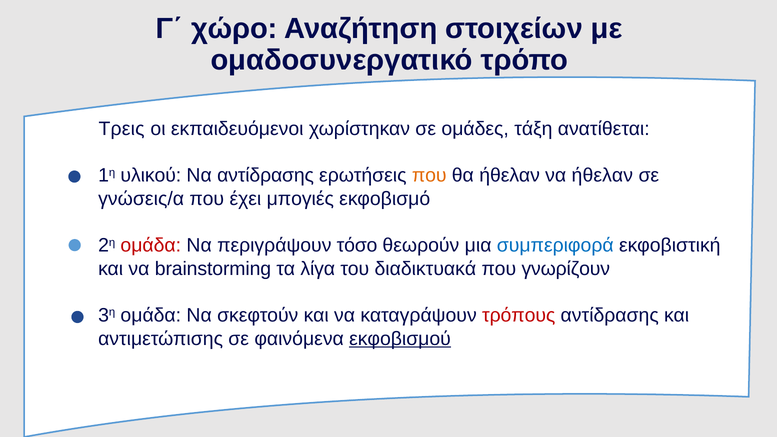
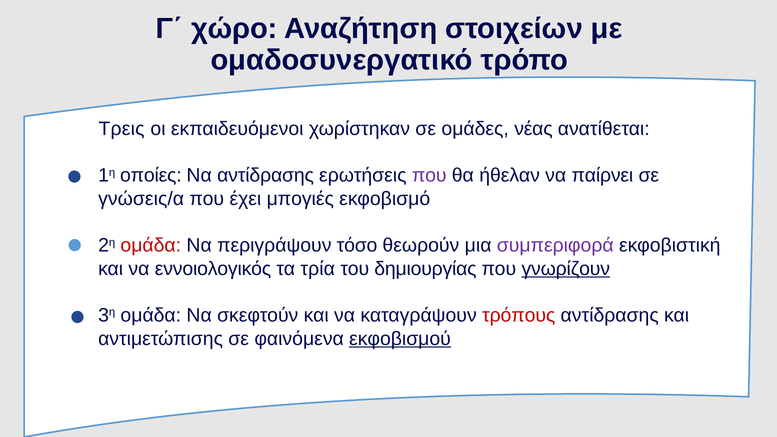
τάξη: τάξη -> νέας (533, 129)
υλικού: υλικού -> οποίες (151, 176)
που colour: orange -> purple (429, 176)
να ήθελαν: ήθελαν -> παίρνει (602, 176)
συμπεριφορά colour: blue -> purple (555, 245)
brainstorming: brainstorming -> εννοιολογικός (213, 269)
λίγα: λίγα -> τρία (318, 269)
διαδικτυακά: διαδικτυακά -> δημιουργίας (425, 269)
γνωρίζουν underline: none -> present (566, 269)
